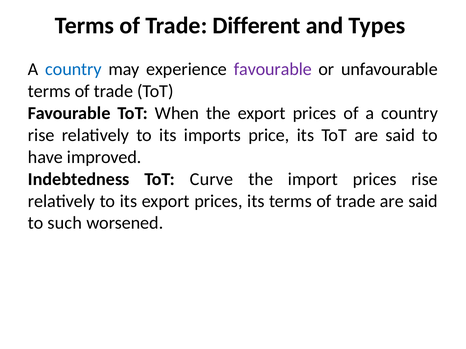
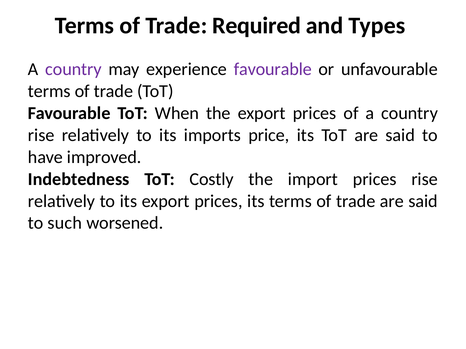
Different: Different -> Required (257, 26)
country colour: blue -> purple (73, 69)
Curve: Curve -> Costly (212, 179)
